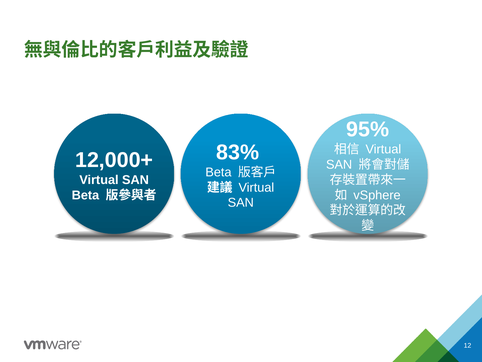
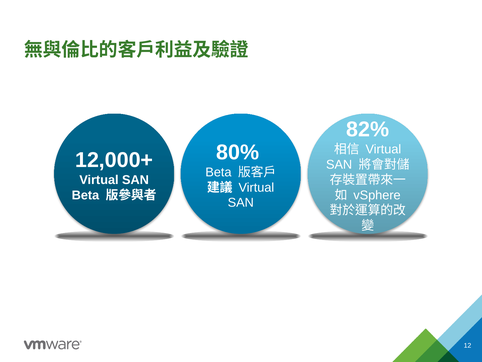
95%: 95% -> 82% (368, 129)
83%: 83% -> 80% (238, 152)
